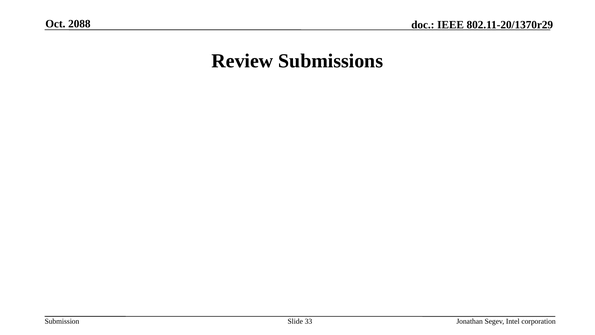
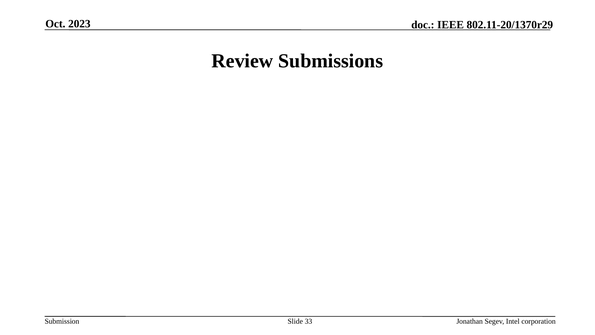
2088: 2088 -> 2023 (79, 24)
